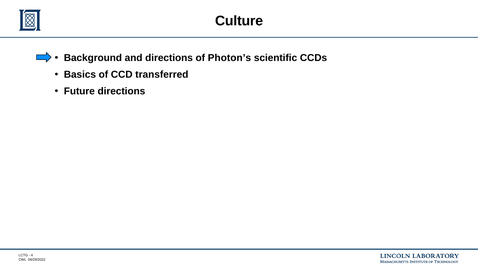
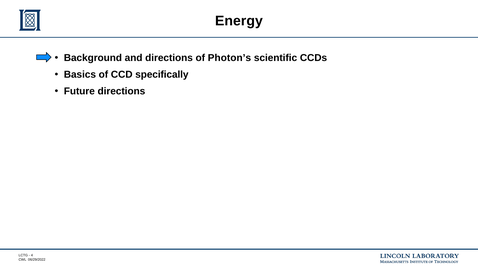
Culture: Culture -> Energy (239, 21)
transferred: transferred -> specifically (162, 75)
